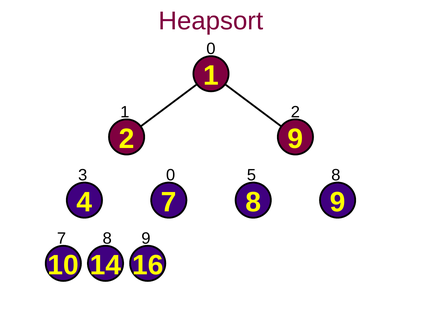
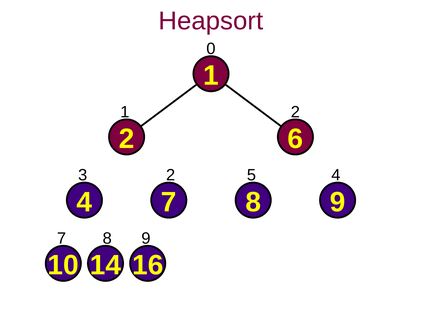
2 9: 9 -> 6 (295, 139)
3 0: 0 -> 2 (171, 175)
5 8: 8 -> 4 (336, 175)
